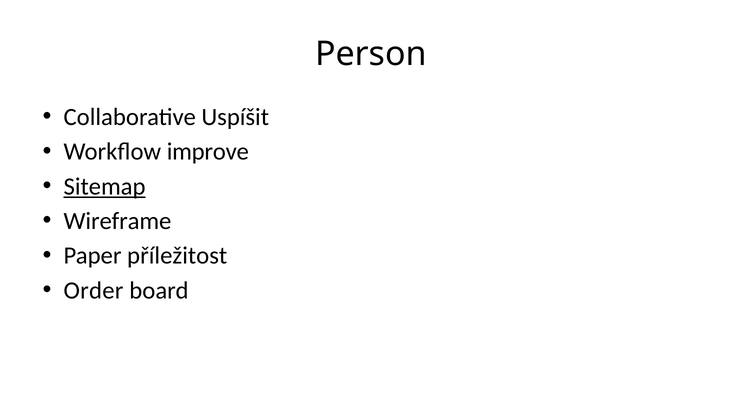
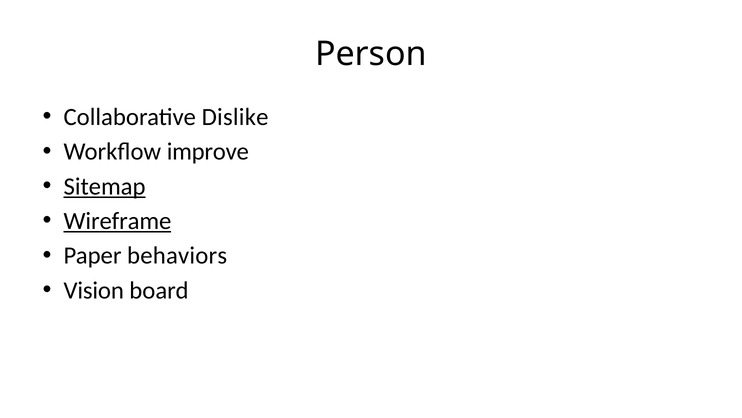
Uspíšit: Uspíšit -> Dislike (235, 117)
Wireframe underline: none -> present (117, 221)
příležitost: příležitost -> behaviors (177, 255)
Order: Order -> Vision (94, 290)
